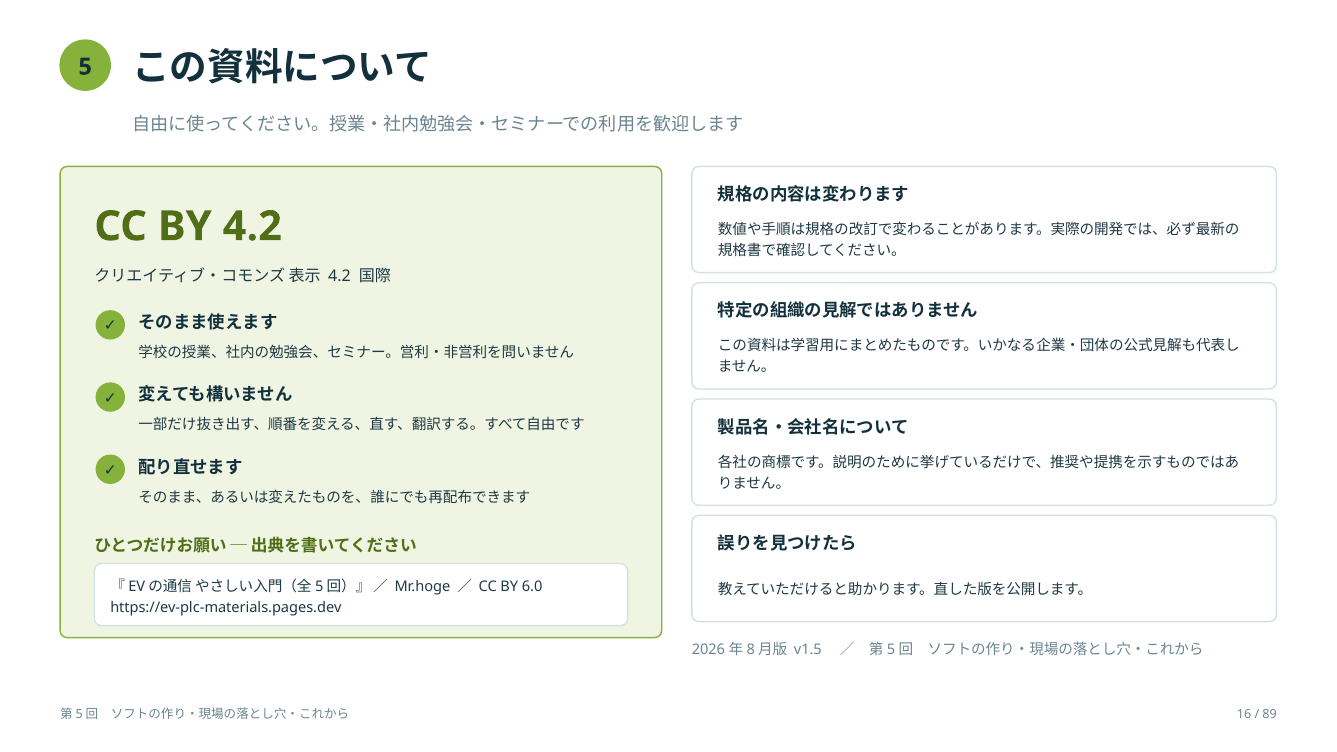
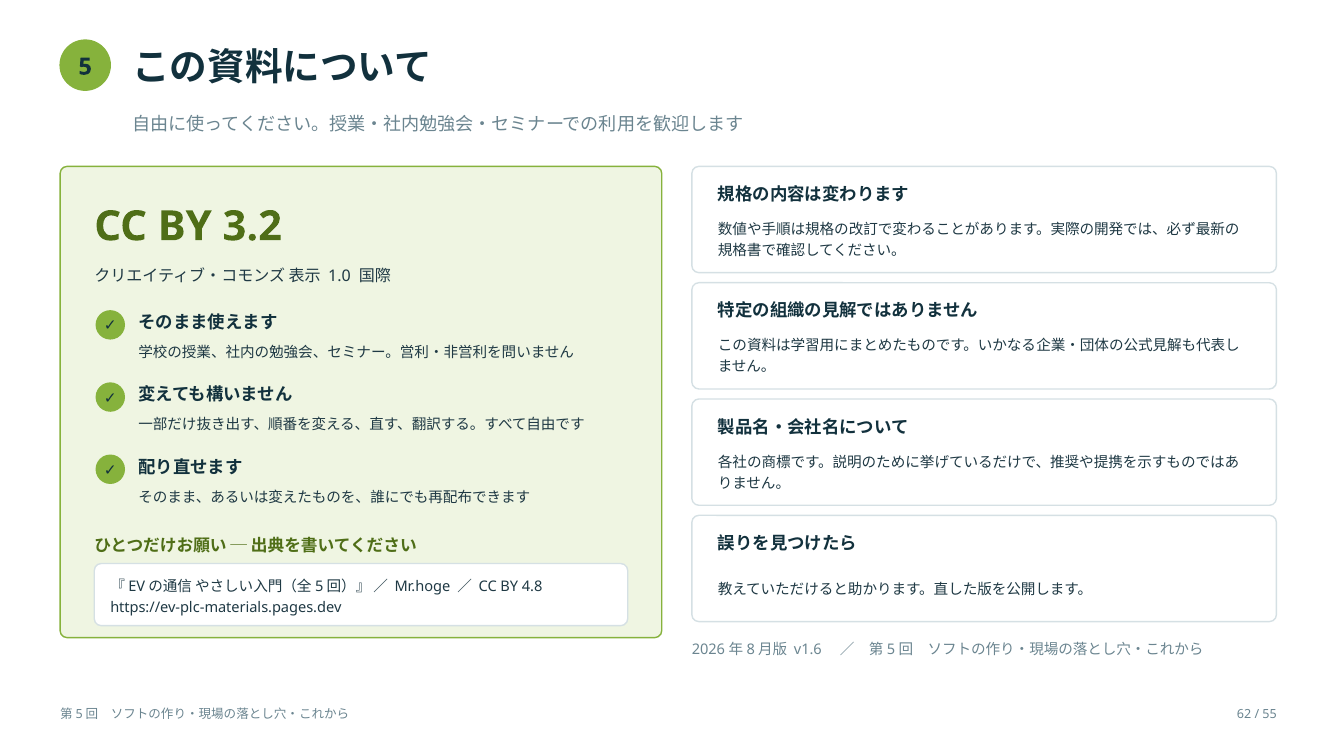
BY 4.2: 4.2 -> 3.2 (252, 226)
4.2: 4.2 -> 1.0 (340, 276)
6.0: 6.0 -> 4.8 (532, 587)
v1.5: v1.5 -> v1.6 (808, 650)
16: 16 -> 62 (1244, 715)
89: 89 -> 55 (1270, 715)
